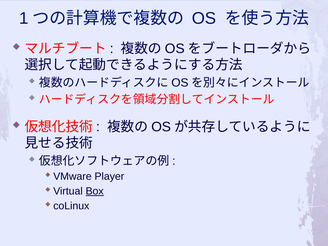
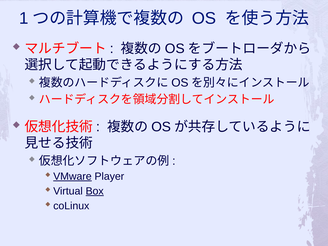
VMware underline: none -> present (72, 176)
